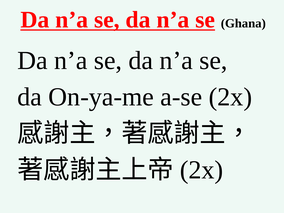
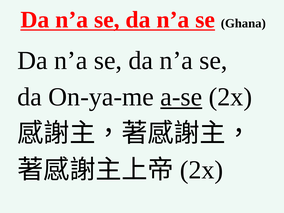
a-se underline: none -> present (181, 97)
